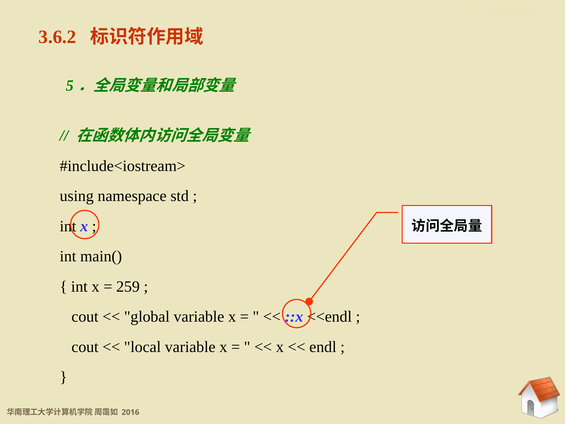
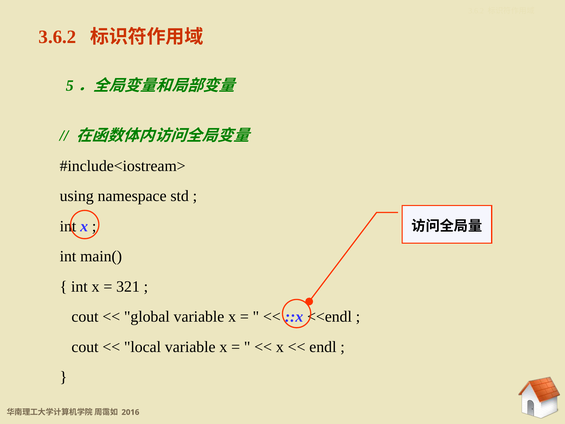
259: 259 -> 321 (128, 286)
